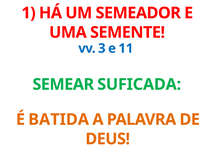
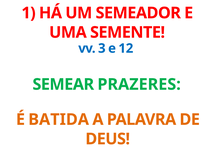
11: 11 -> 12 (126, 48)
SUFICADA: SUFICADA -> PRAZERES (139, 84)
